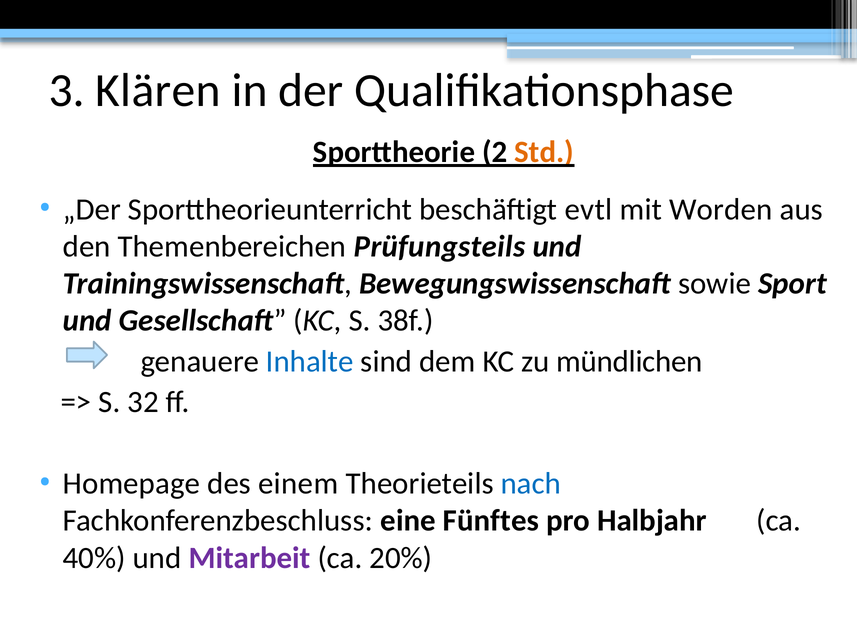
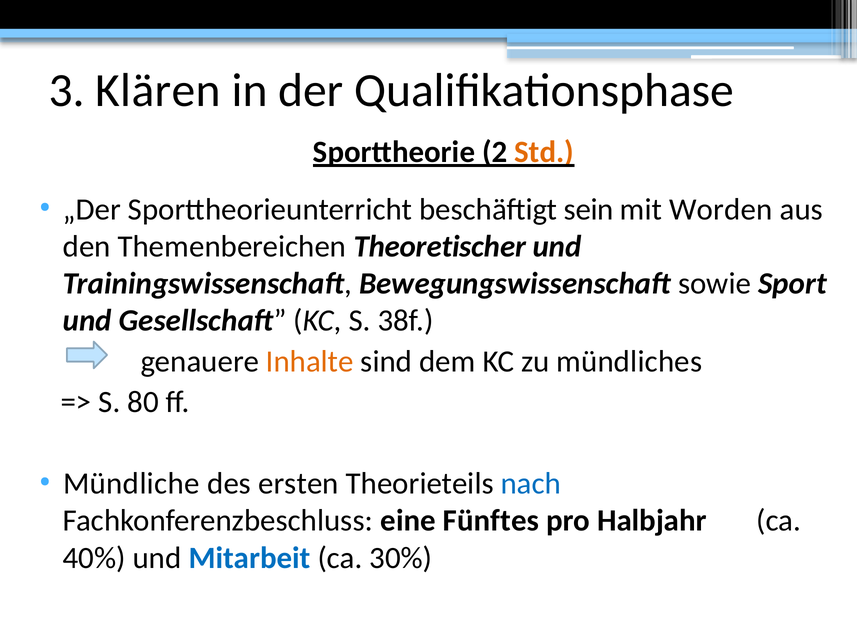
evtl: evtl -> sein (589, 209)
Prüfungsteils: Prüfungsteils -> Theoretischer (440, 246)
Inhalte colour: blue -> orange (310, 361)
mündlichen: mündlichen -> mündliches (629, 361)
32: 32 -> 80 (143, 402)
Homepage: Homepage -> Mündliche (131, 483)
einem: einem -> ersten (298, 483)
Mitarbeit colour: purple -> blue (250, 558)
20%: 20% -> 30% (401, 558)
